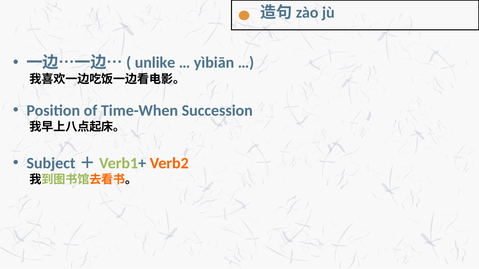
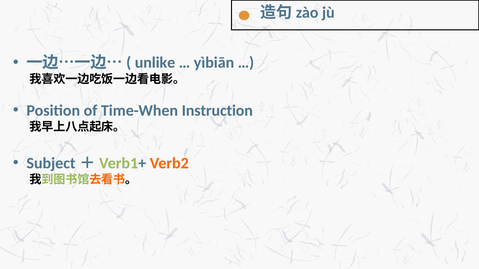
Succession: Succession -> Instruction (217, 111)
